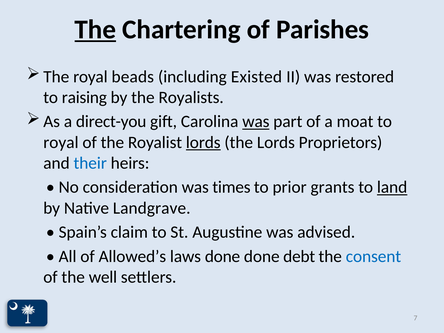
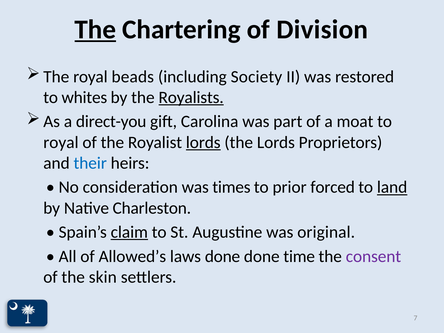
Parishes: Parishes -> Division (322, 30)
Existed: Existed -> Society (256, 77)
raising: raising -> whites (84, 97)
Royalists underline: none -> present (191, 97)
was underline: present -> none (256, 122)
grants: grants -> forced (333, 187)
Landgrave: Landgrave -> Charleston (152, 208)
claim underline: none -> present (129, 232)
advised: advised -> original (326, 232)
debt: debt -> time (299, 256)
consent colour: blue -> purple (373, 256)
well: well -> skin (103, 277)
